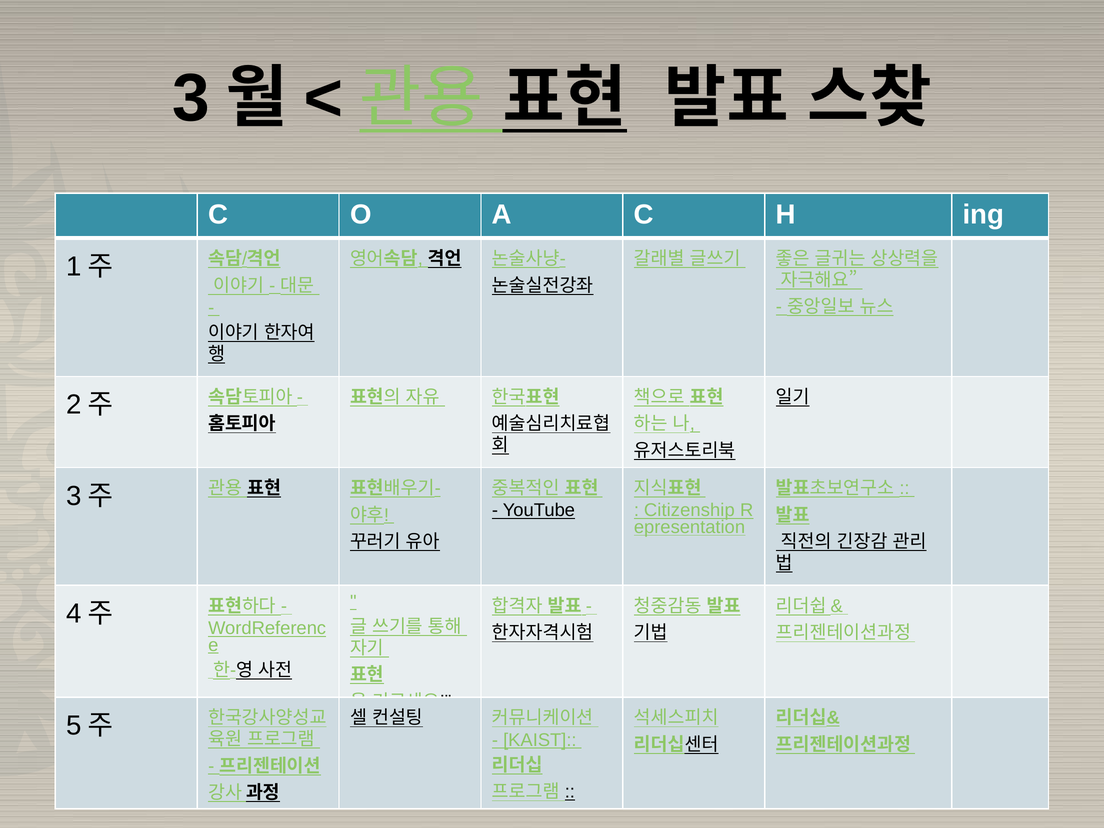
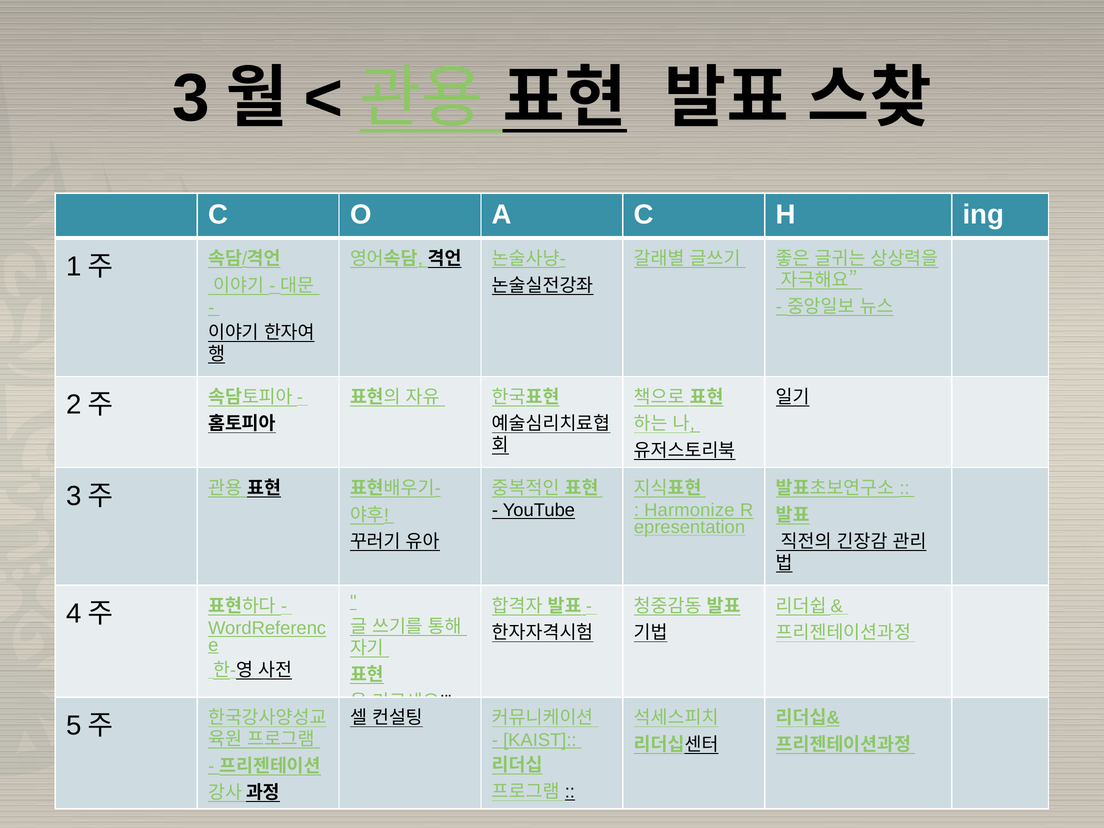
Citizenship: Citizenship -> Harmonize (689, 510)
